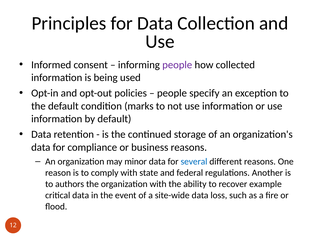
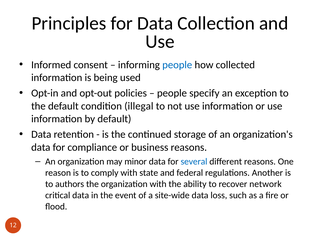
people colour: purple -> blue (177, 65)
marks: marks -> illegal (139, 106)
example: example -> network (265, 184)
